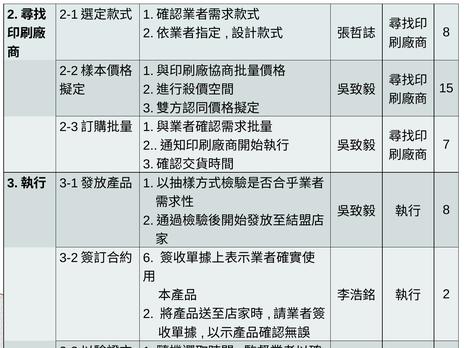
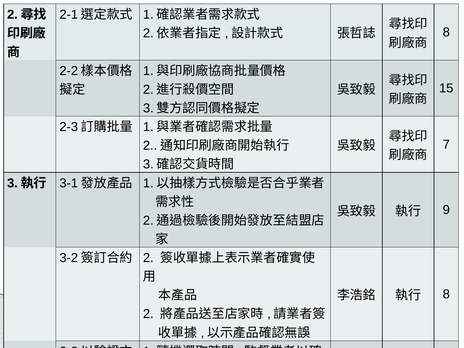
8: 8 -> 9 (446, 210)
6: 6 -> 2 (148, 258)
2: 2 -> 8 (446, 294)
